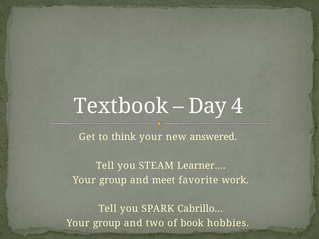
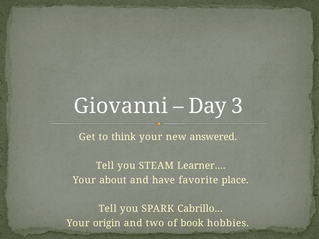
Textbook: Textbook -> Giovanni (121, 106)
4: 4 -> 3 (237, 106)
group: group -> about (113, 180)
meet: meet -> have (164, 180)
work: work -> place (235, 180)
group: group -> origin (107, 223)
